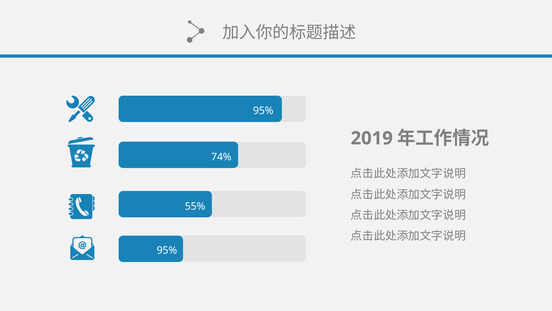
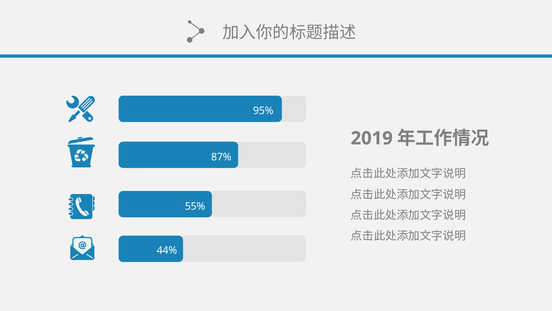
74%: 74% -> 87% (221, 157)
95%: 95% -> 44% (167, 250)
